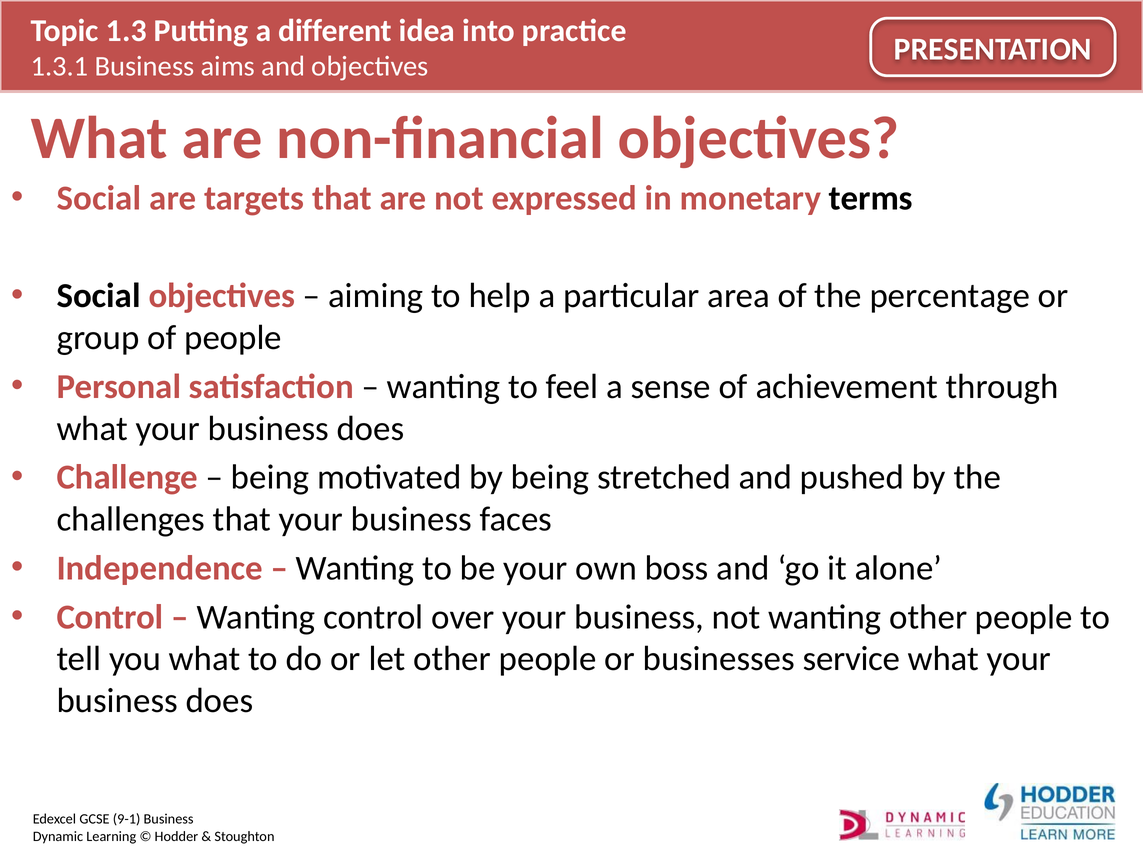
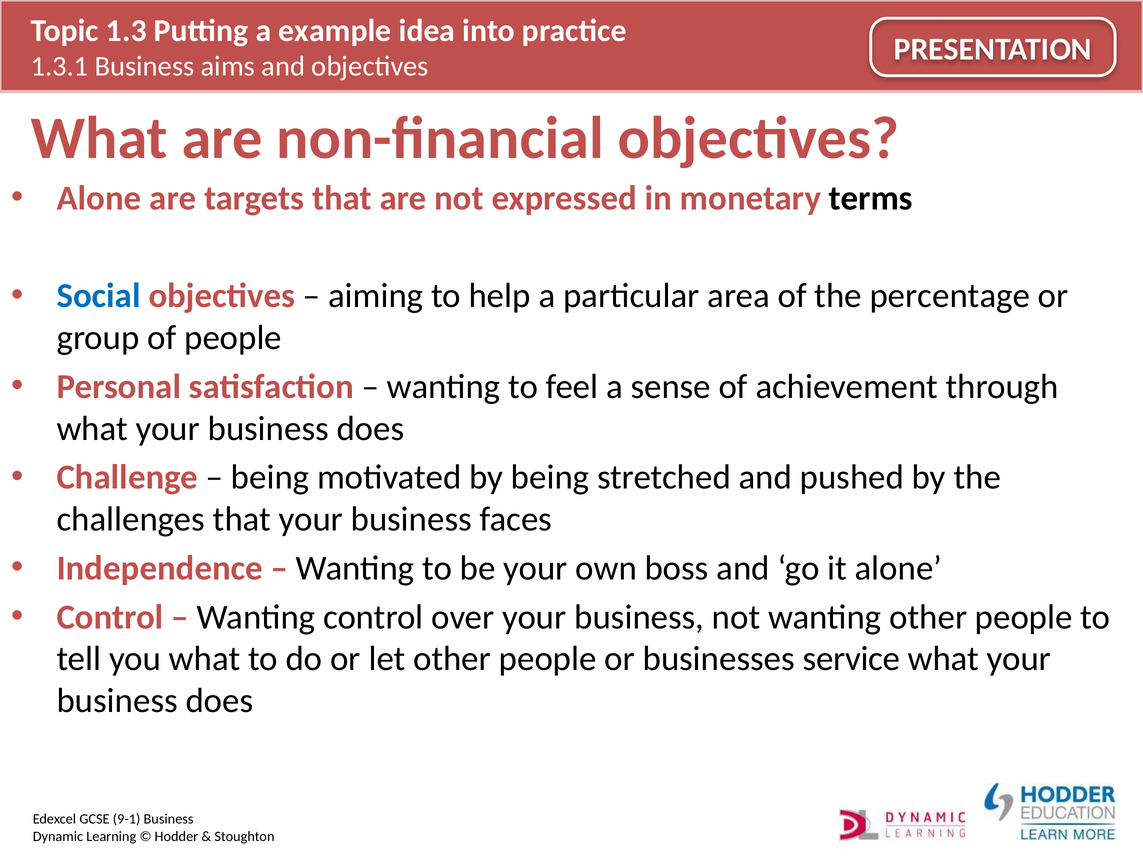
different: different -> example (335, 31)
Social: Social -> Alone (99, 198)
Social colour: black -> blue (99, 296)
